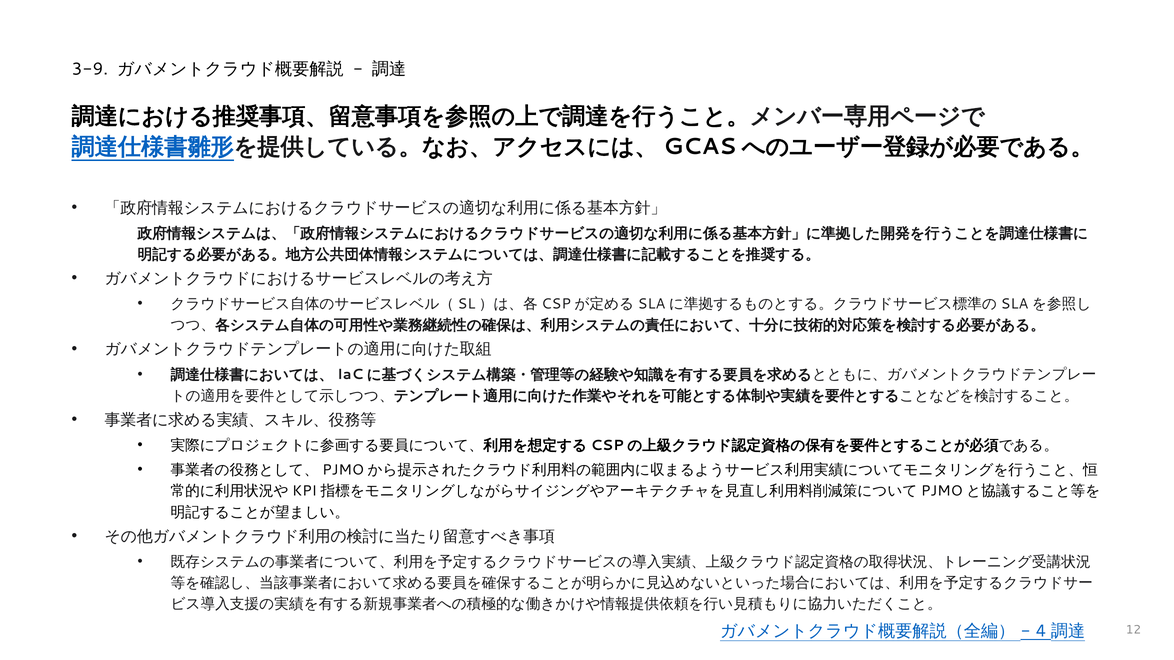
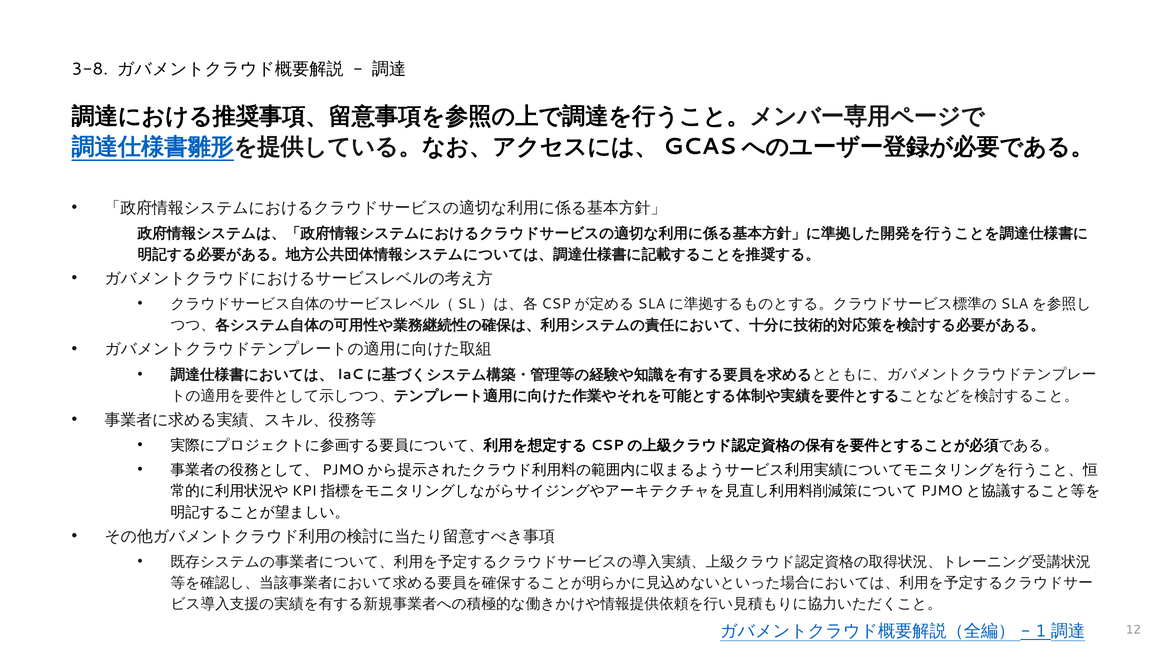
3-9: 3-9 -> 3-8 (90, 69)
4: 4 -> 1 (1041, 631)
